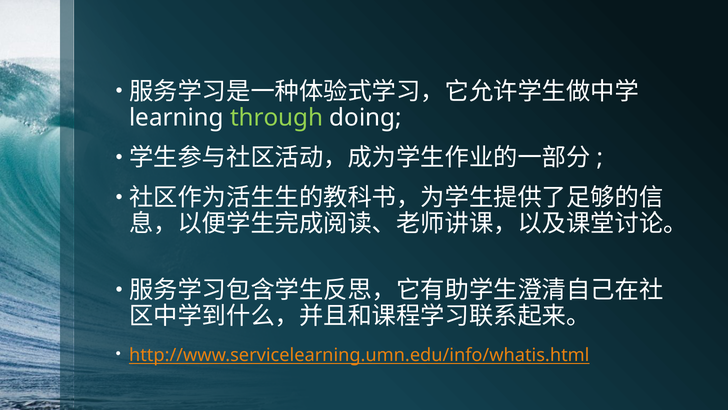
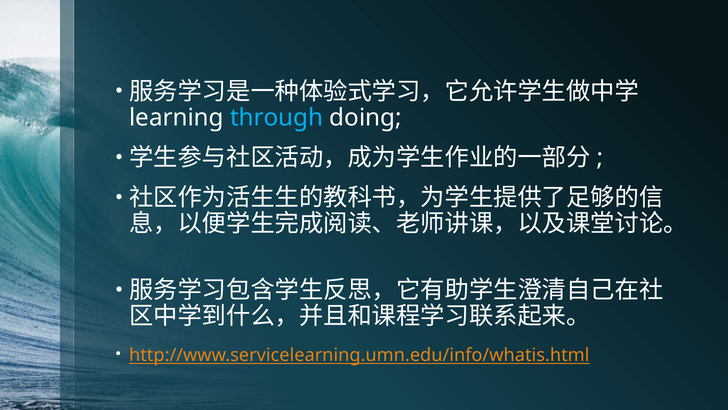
through colour: light green -> light blue (277, 118)
